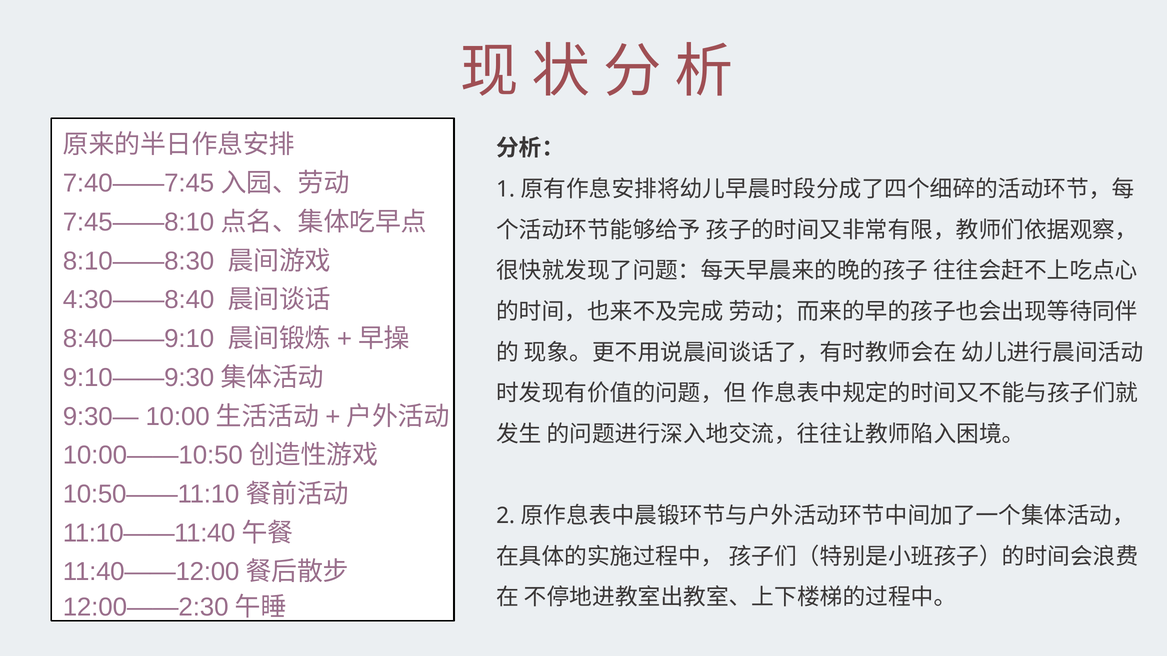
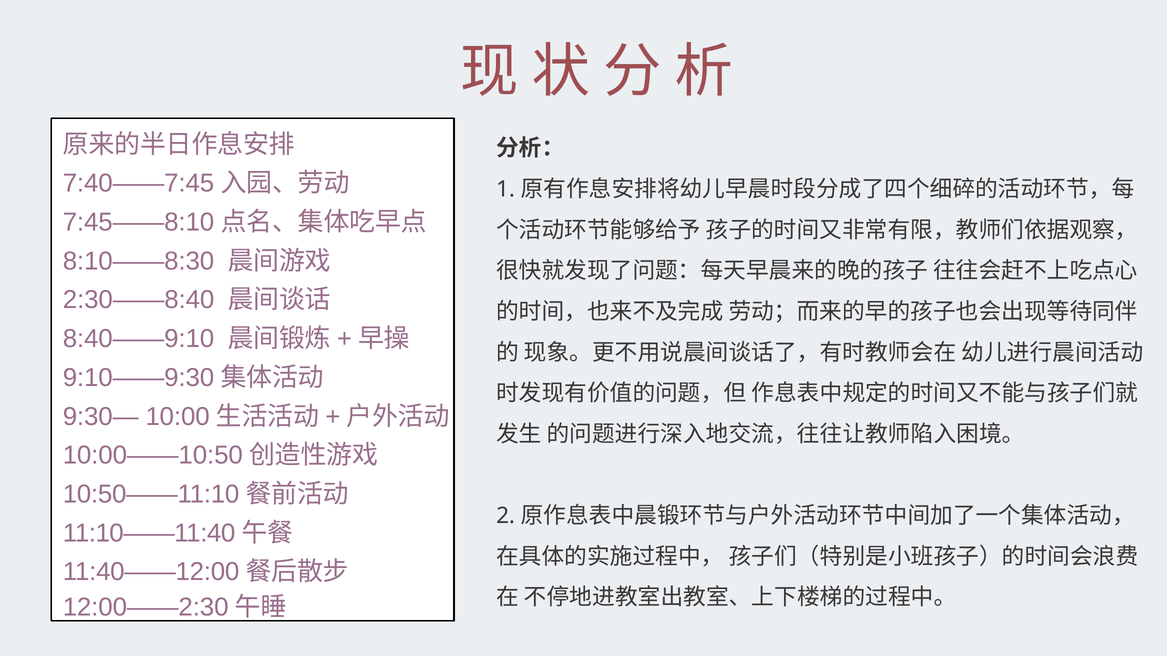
4:30——8:40: 4:30——8:40 -> 2:30——8:40 (139, 300)
